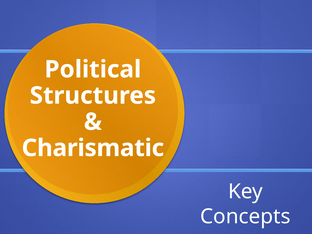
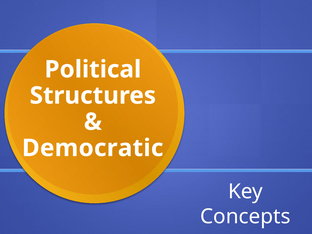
Charismatic: Charismatic -> Democratic (93, 148)
